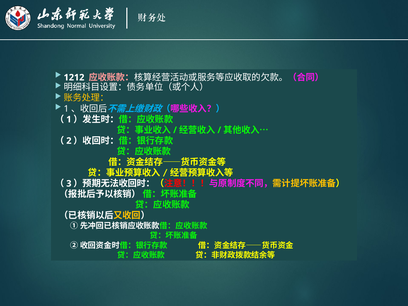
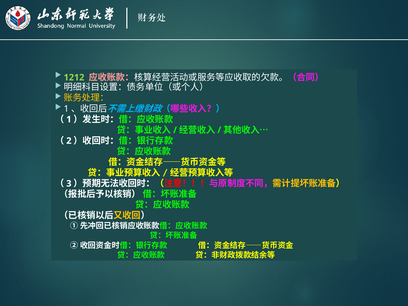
1212 colour: white -> light green (74, 77)
